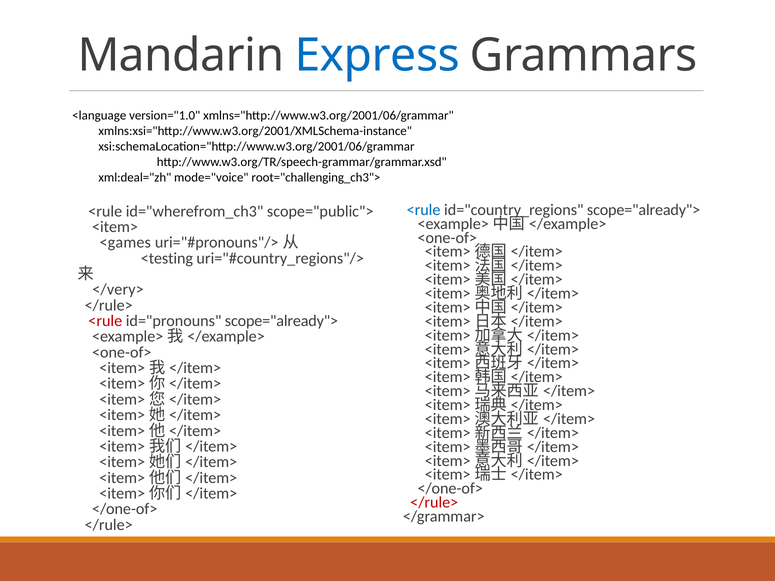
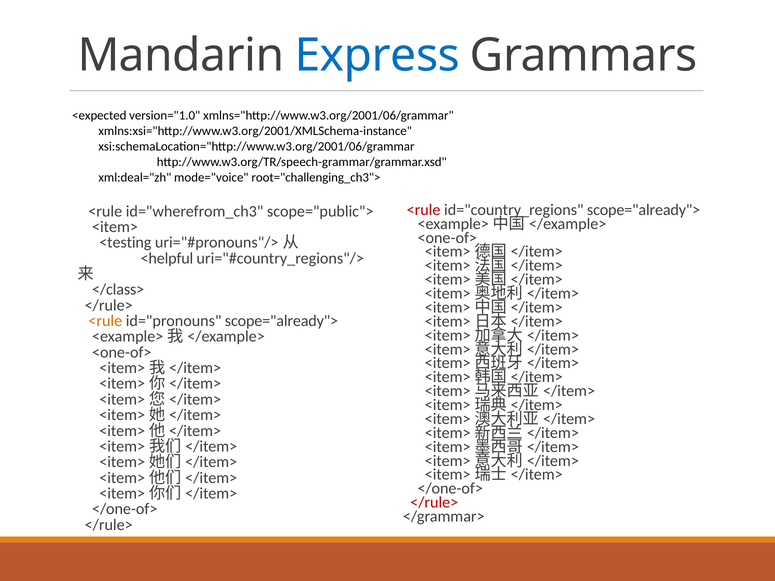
<language: <language -> <expected (99, 116)
<rule colour: blue -> red (424, 210)
<games: <games -> <testing (125, 243)
<testing: <testing -> <helpful (167, 258)
</very>: </very> -> </class> (118, 290)
<rule colour: red -> orange (105, 321)
